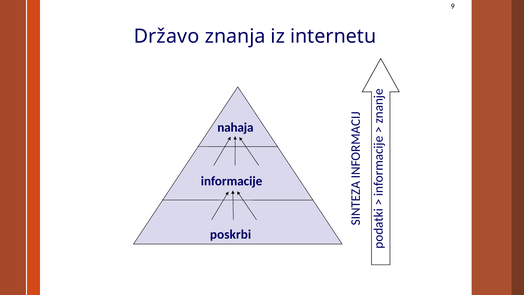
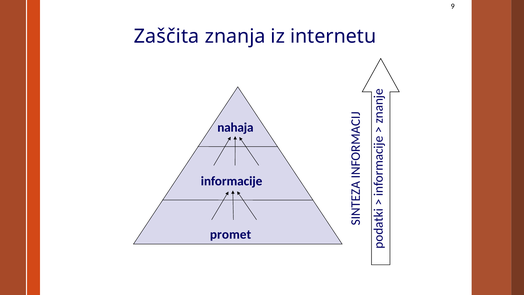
Državo: Državo -> Zaščita (167, 36)
poskrbi: poskrbi -> promet (231, 234)
